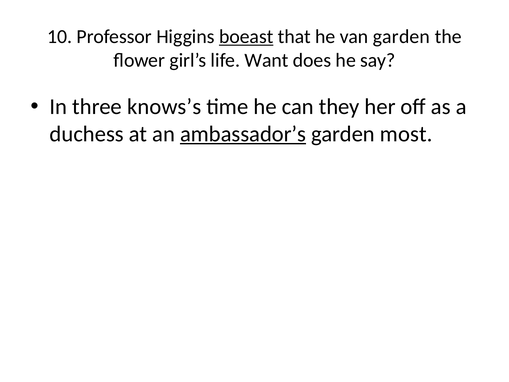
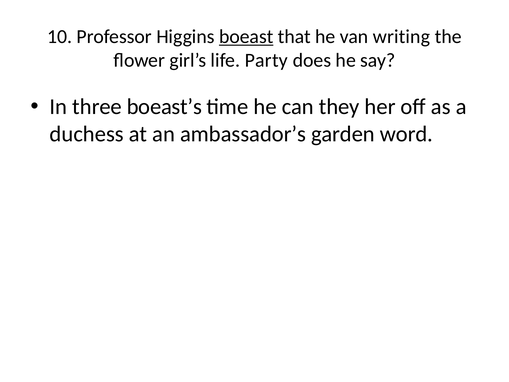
van garden: garden -> writing (401, 37)
Want: Want -> Party (266, 60)
knows’s: knows’s -> boeast’s (164, 107)
ambassador’s underline: present -> none (243, 134)
most: most -> word (406, 134)
